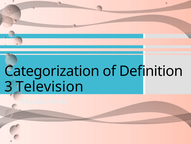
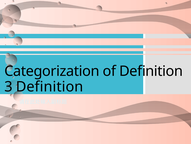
3 Television: Television -> Definition (50, 86)
